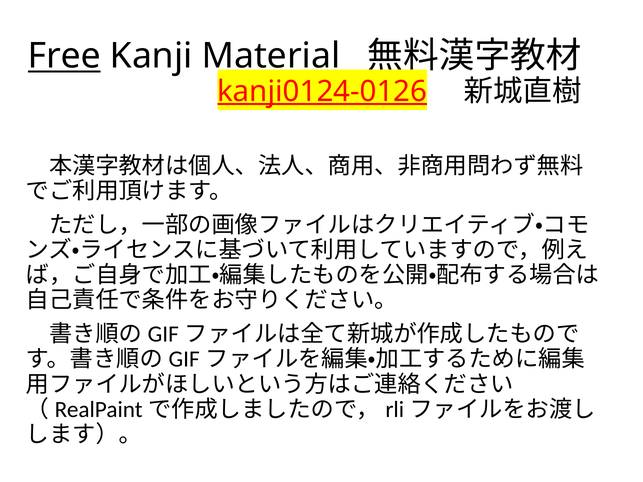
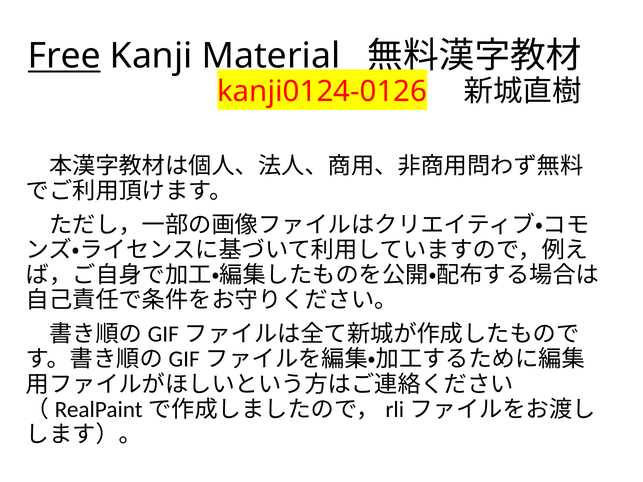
kanji0124-0126 underline: present -> none (322, 91)
